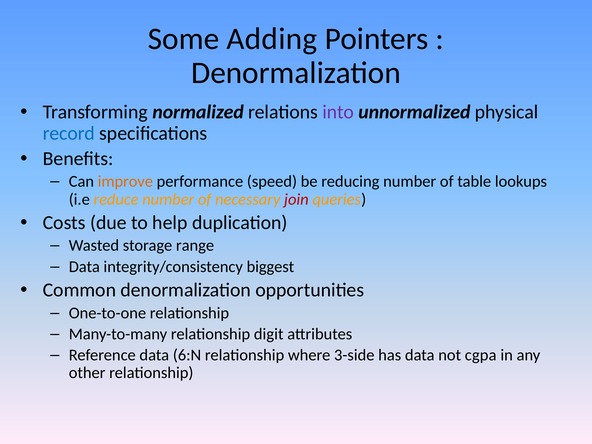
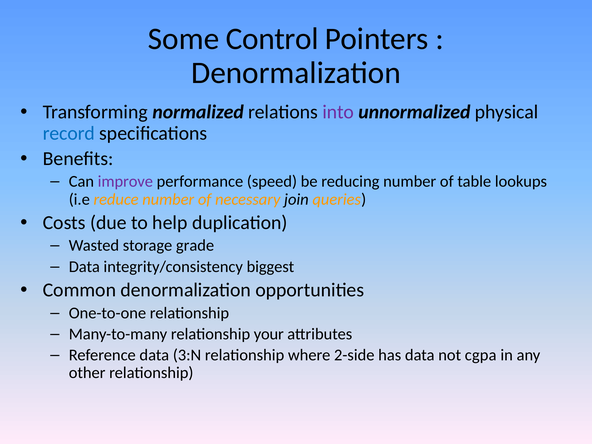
Adding: Adding -> Control (272, 39)
improve colour: orange -> purple (125, 181)
join colour: red -> black (296, 199)
range: range -> grade (195, 246)
digit: digit -> your (269, 334)
6:N: 6:N -> 3:N (187, 355)
3-side: 3-side -> 2-side (354, 355)
